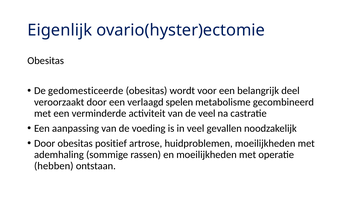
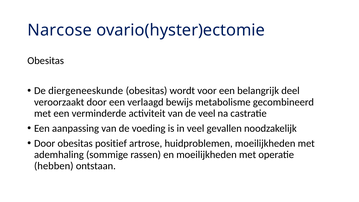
Eigenlijk: Eigenlijk -> Narcose (60, 30)
gedomesticeerde: gedomesticeerde -> diergeneeskunde (86, 91)
spelen: spelen -> bewijs (179, 102)
